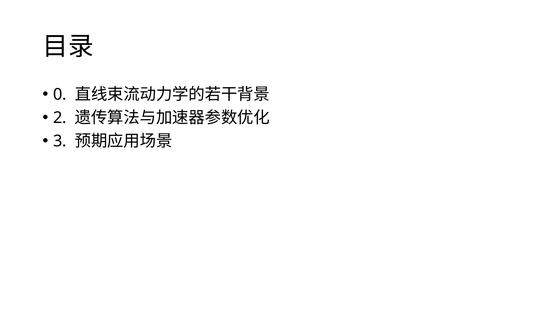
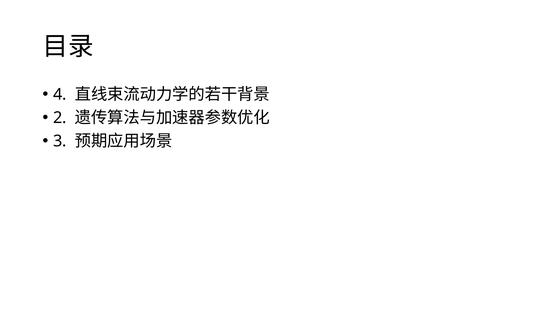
0: 0 -> 4 (60, 94)
